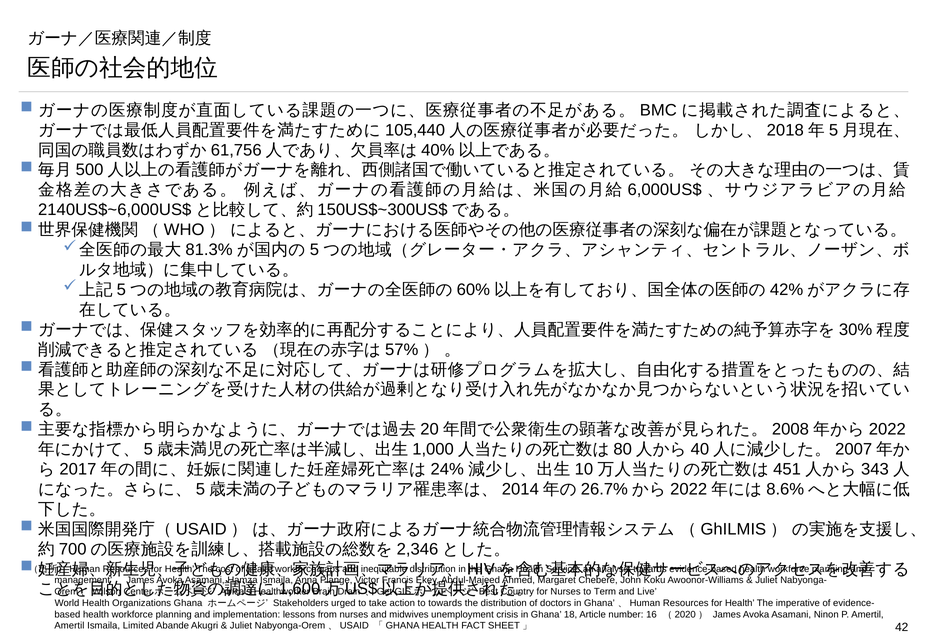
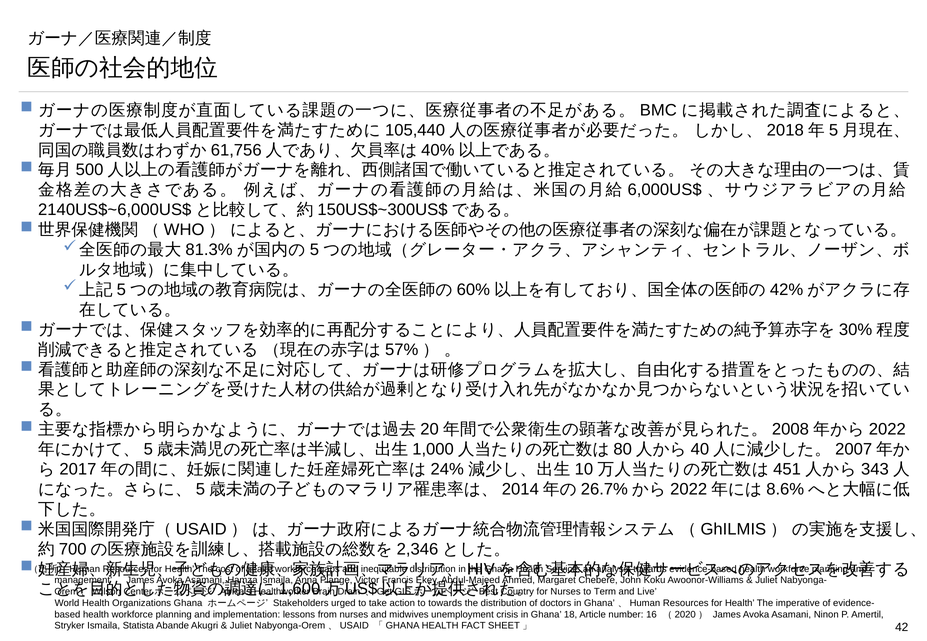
Amertil: Amertil -> Stryker (69, 627)
Limited: Limited -> Statista (138, 627)
